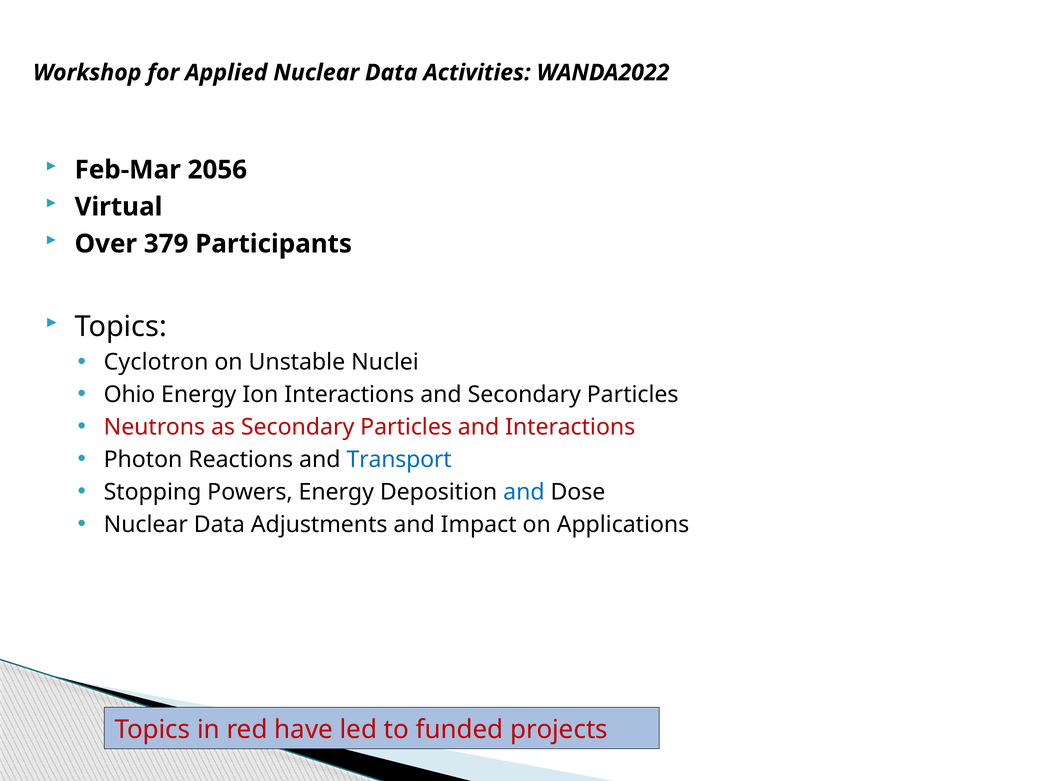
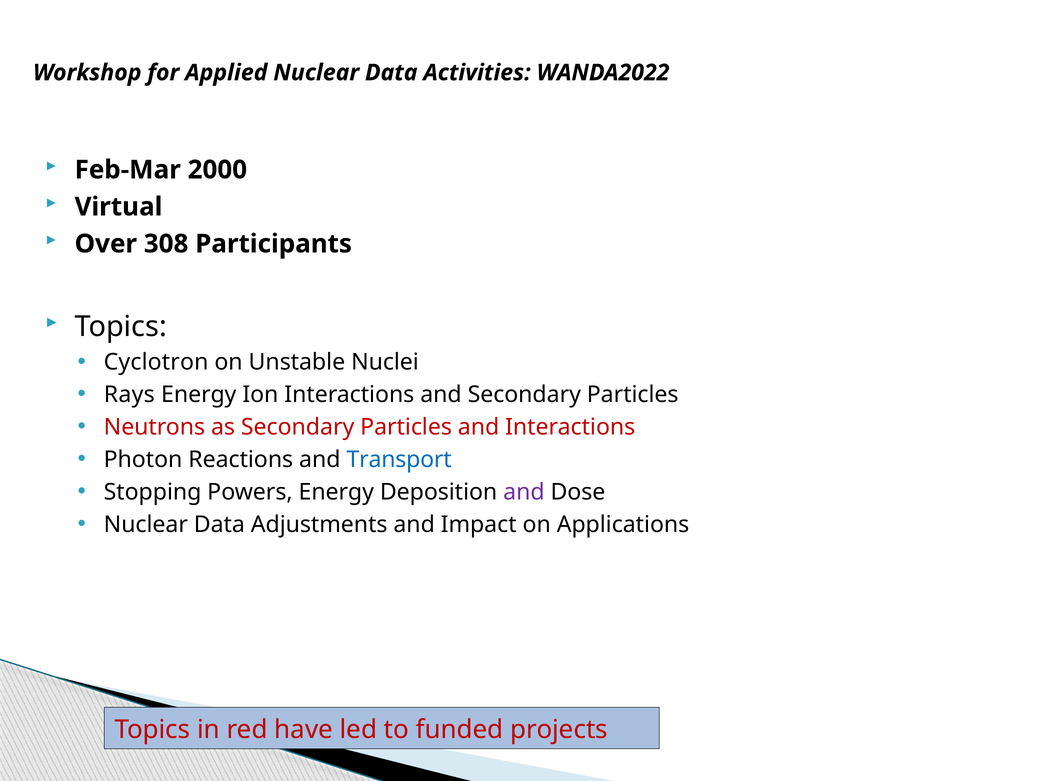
2056: 2056 -> 2000 (217, 170)
379: 379 -> 308 (166, 244)
Ohio: Ohio -> Rays (129, 395)
and colour: blue -> purple (524, 492)
